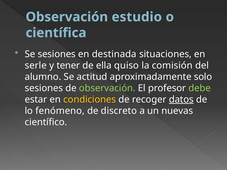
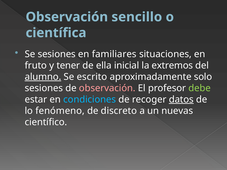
estudio: estudio -> sencillo (137, 17)
destinada: destinada -> familiares (114, 54)
serle: serle -> fruto (36, 66)
quiso: quiso -> inicial (127, 66)
comisión: comisión -> extremos (172, 66)
alumno underline: none -> present (43, 77)
actitud: actitud -> escrito (92, 77)
observación colour: light green -> pink (107, 88)
condiciones colour: yellow -> light blue (90, 100)
